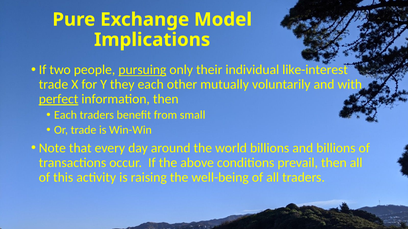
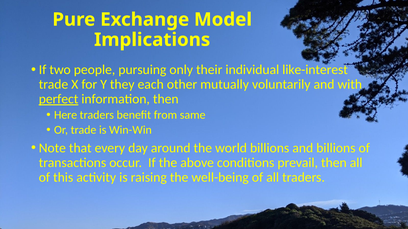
pursuing underline: present -> none (142, 70)
Each: Each -> Here (66, 115)
small: small -> same (193, 115)
